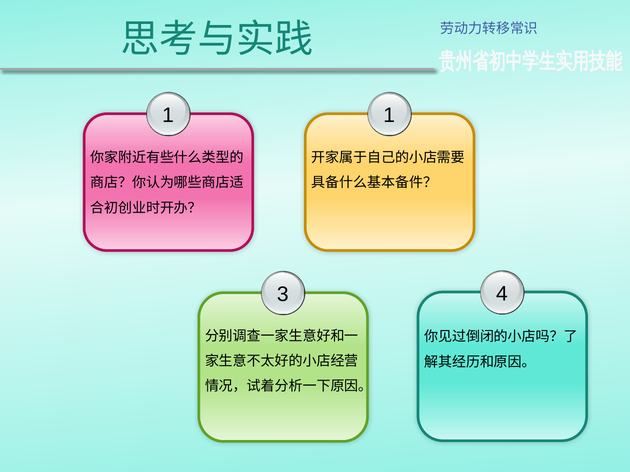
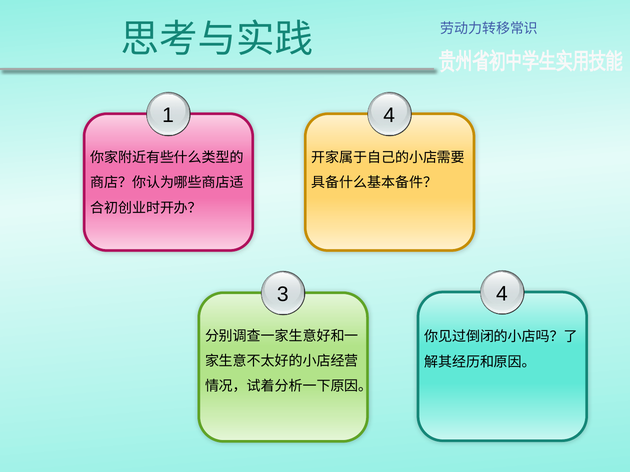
1 1: 1 -> 4 (389, 116)
